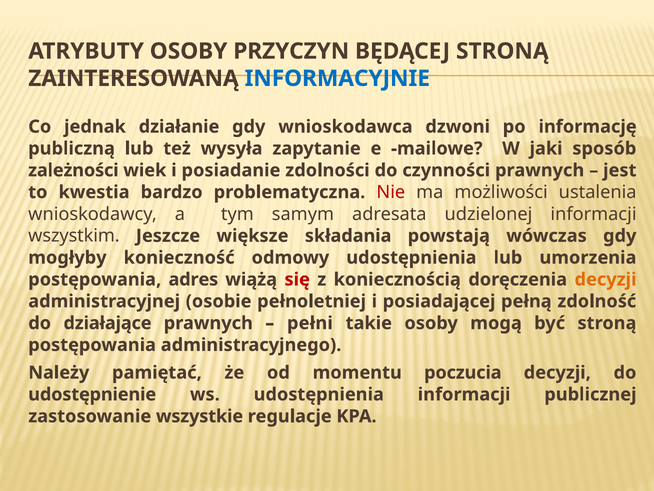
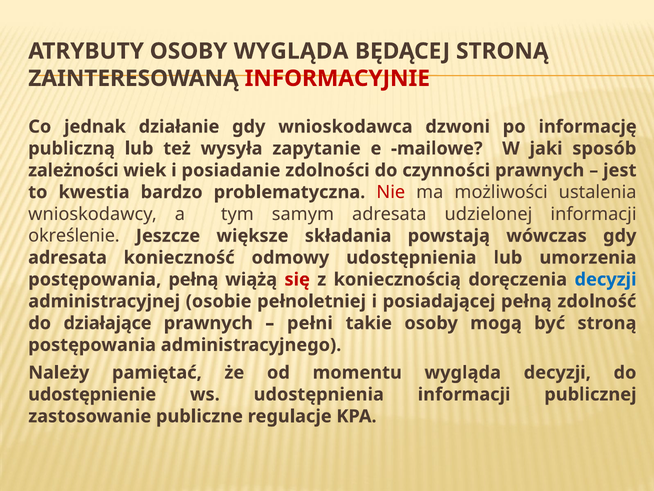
OSOBY PRZYCZYN: PRZYCZYN -> WYGLĄDA (291, 51)
INFORMACYJNIE colour: blue -> red (337, 78)
wszystkim: wszystkim -> określenie (74, 236)
mogłyby: mogłyby -> adresata (68, 257)
postępowania adres: adres -> pełną (193, 279)
decyzji colour: orange -> blue (606, 279)
momentu poczucia: poczucia -> wygląda (463, 372)
wszystkie: wszystkie -> publiczne (199, 416)
